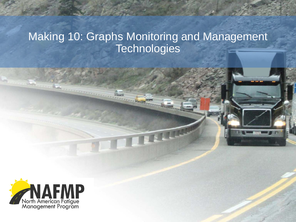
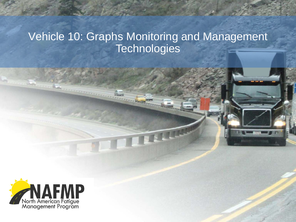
Making: Making -> Vehicle (47, 37)
